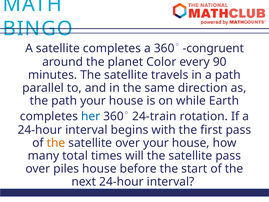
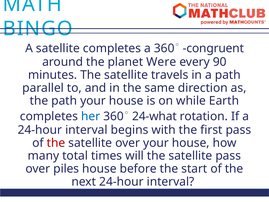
Color: Color -> Were (161, 62)
24-train: 24-train -> 24-what (154, 116)
the colour: orange -> red (56, 143)
